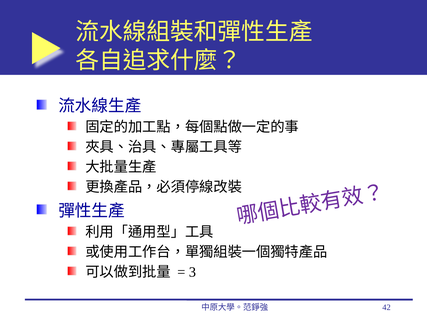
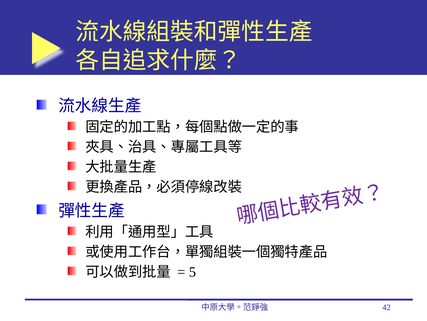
3: 3 -> 5 (192, 271)
